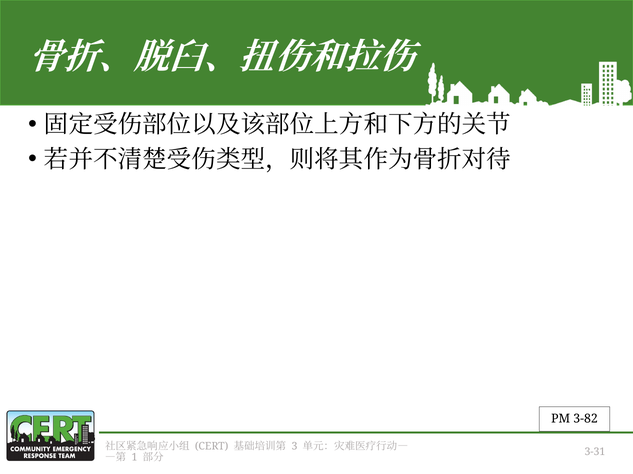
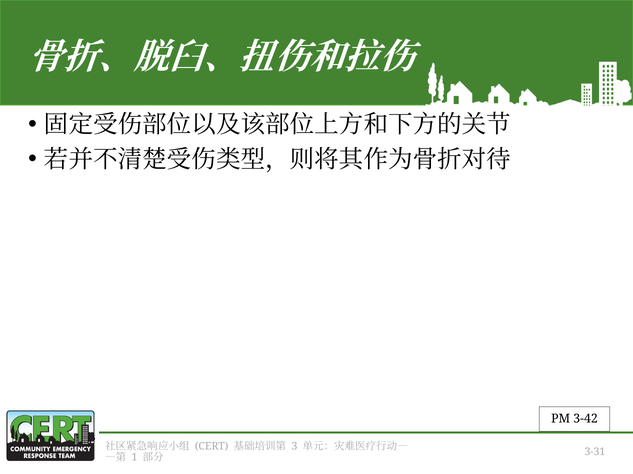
3-82: 3-82 -> 3-42 (586, 419)
